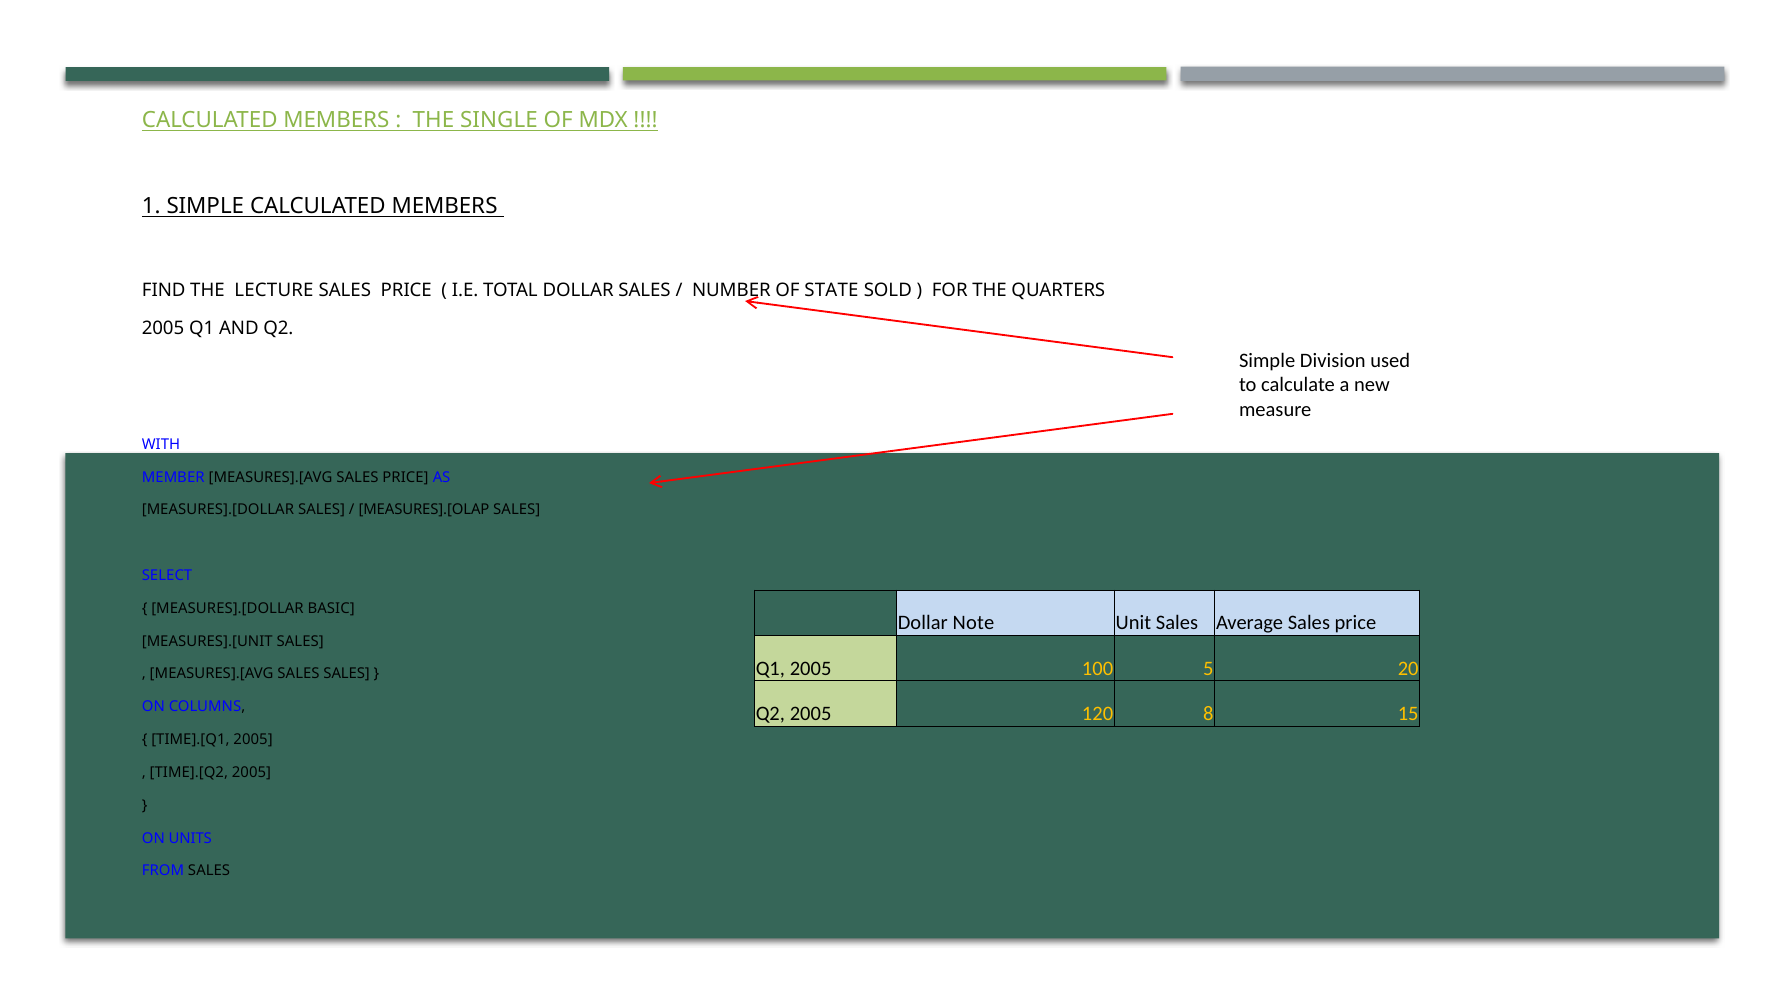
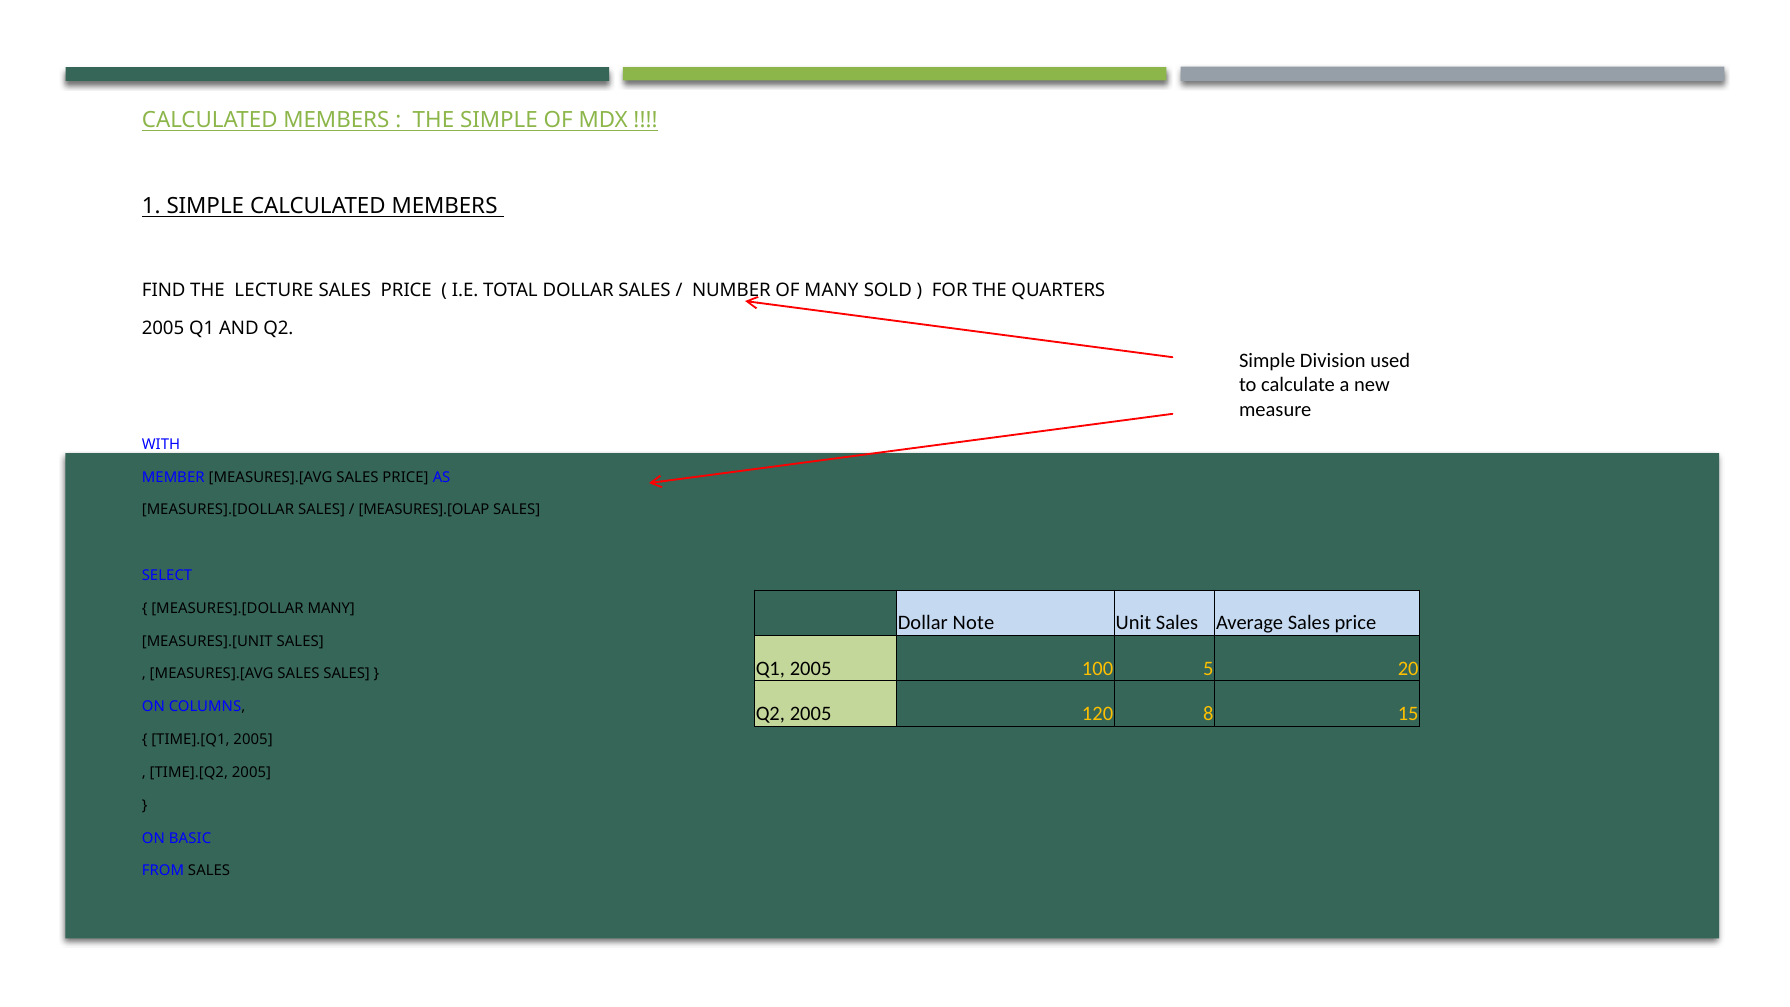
THE SINGLE: SINGLE -> SIMPLE (499, 120)
OF STATE: STATE -> MANY (831, 290)
MEASURES].[DOLLAR BASIC: BASIC -> MANY (331, 608)
UNITS: UNITS -> BASIC (190, 838)
